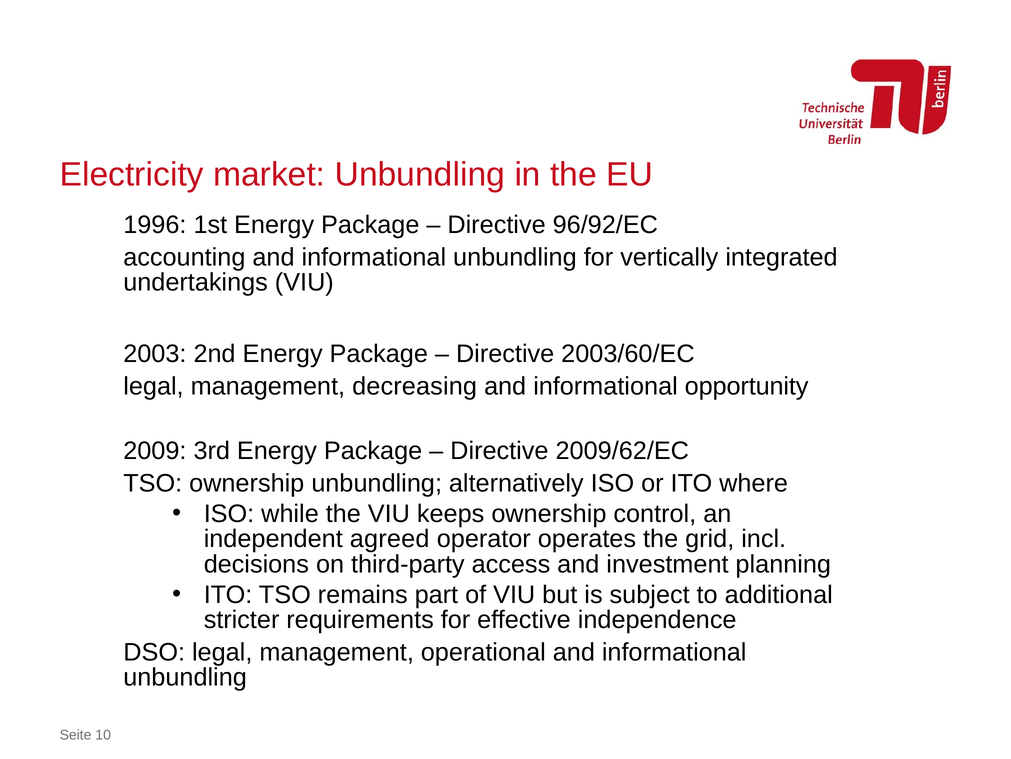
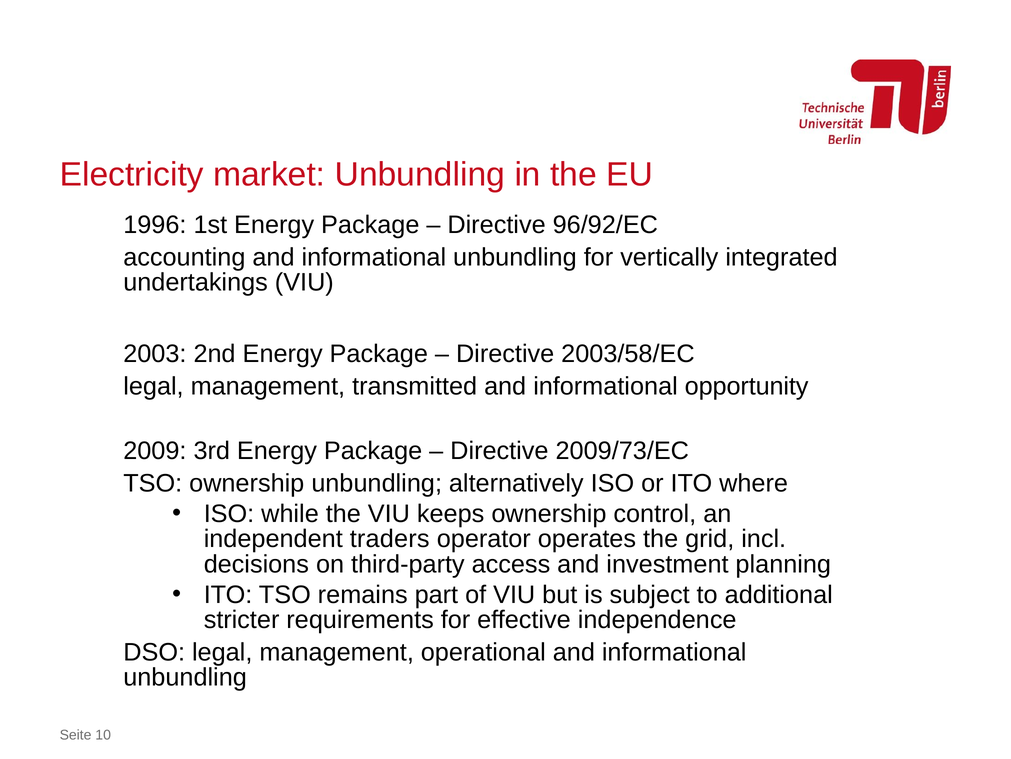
2003/60/EC: 2003/60/EC -> 2003/58/EC (628, 354)
decreasing: decreasing -> transmitted (415, 386)
2009/62/EC: 2009/62/EC -> 2009/73/EC (622, 451)
agreed: agreed -> traders (390, 538)
